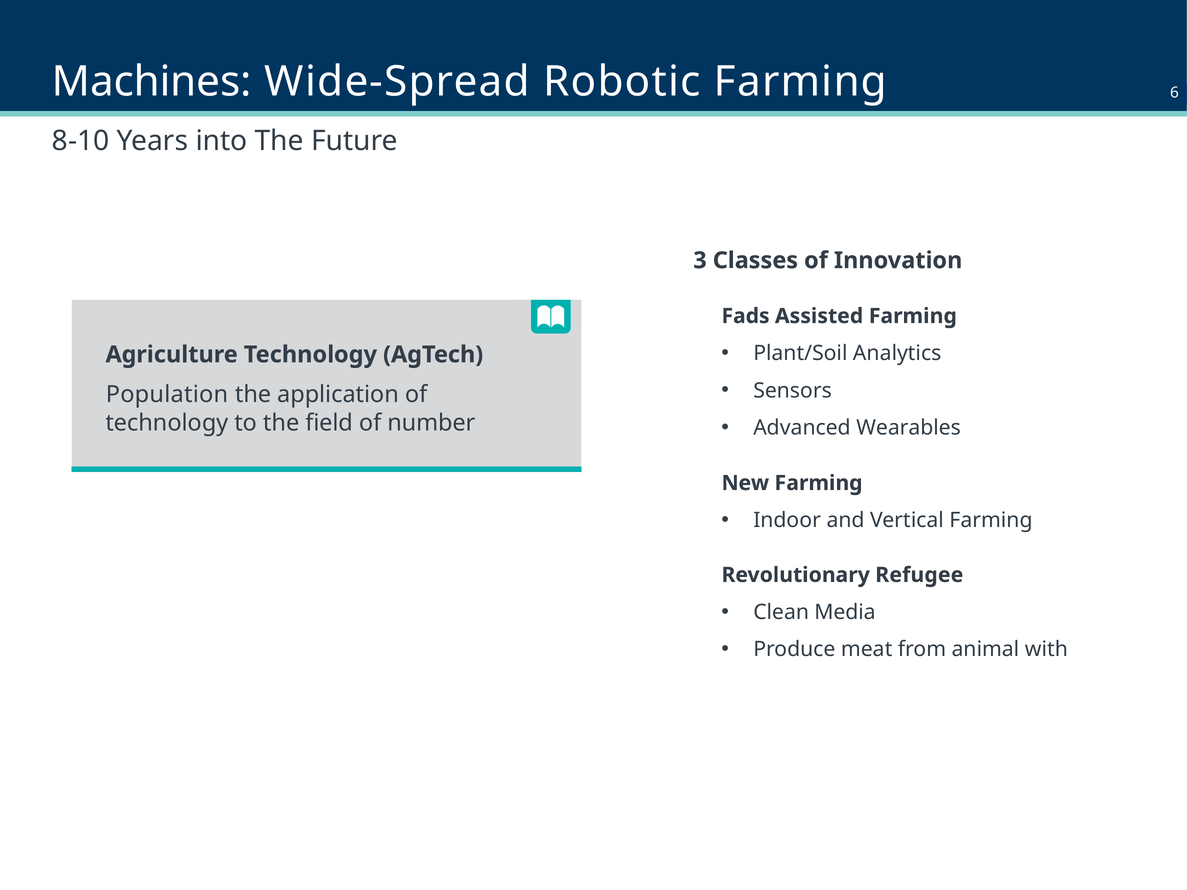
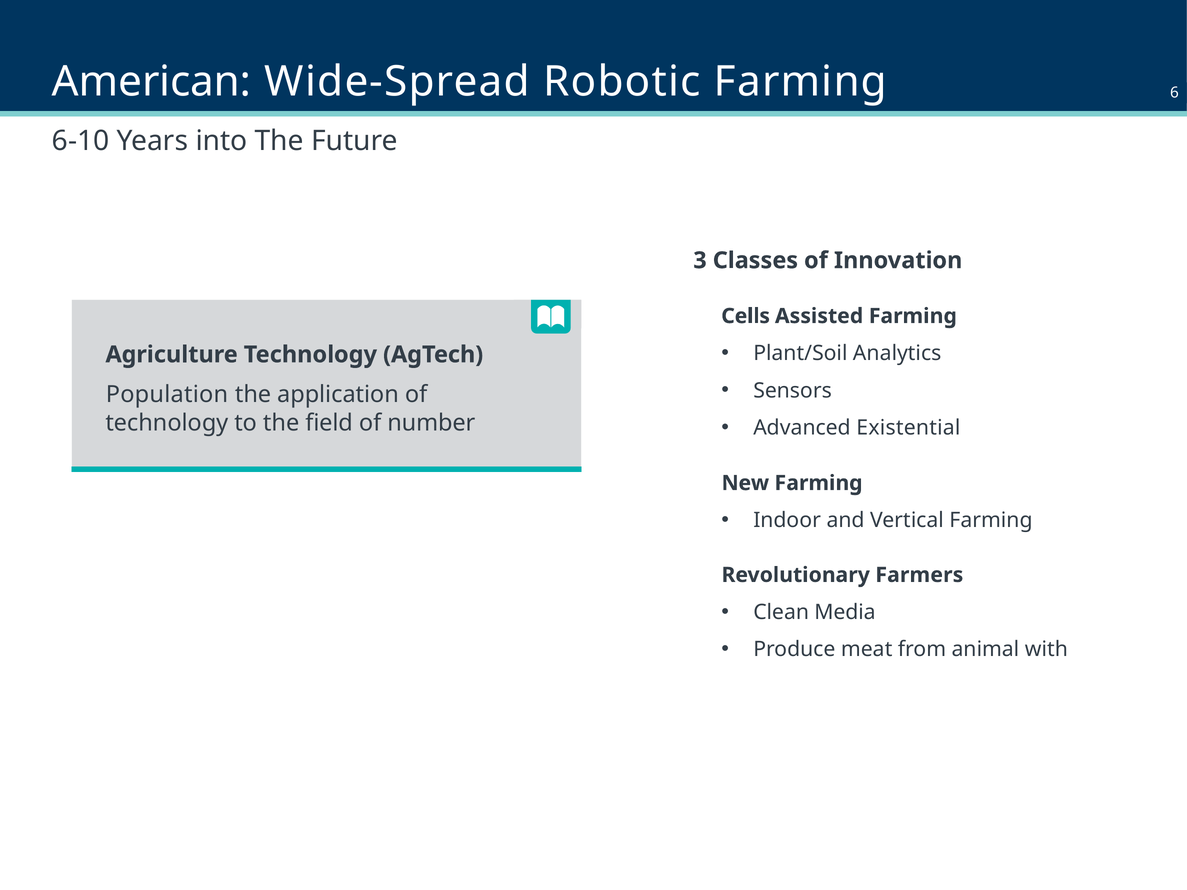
Machines: Machines -> American (152, 82)
8-10: 8-10 -> 6-10 (81, 141)
Fads: Fads -> Cells (746, 316)
Wearables: Wearables -> Existential (908, 428)
Refugee: Refugee -> Farmers (919, 575)
